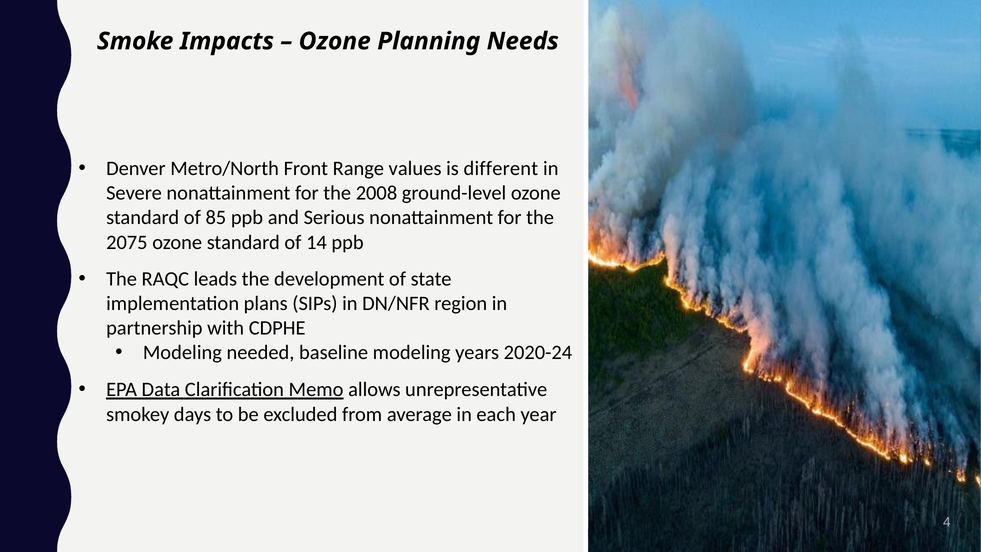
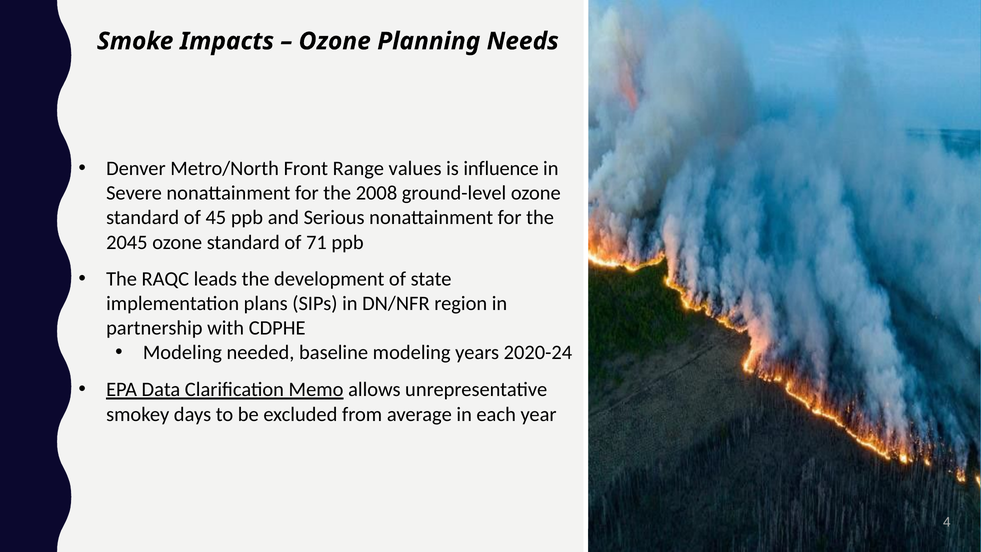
different: different -> influence (501, 169)
85: 85 -> 45 (216, 218)
2075: 2075 -> 2045 (127, 242)
14: 14 -> 71 (316, 242)
